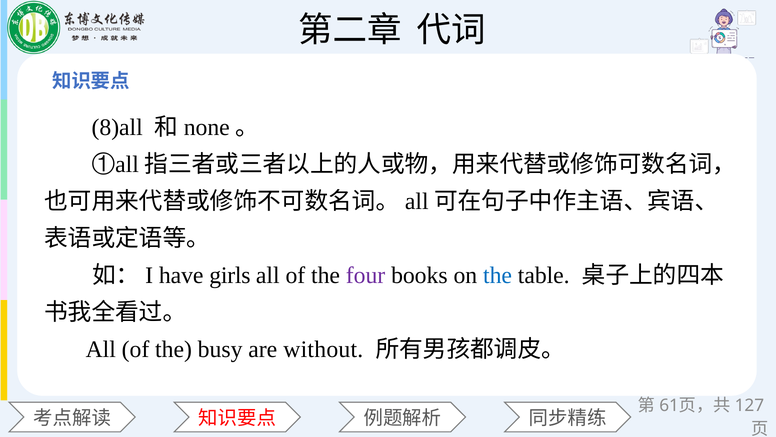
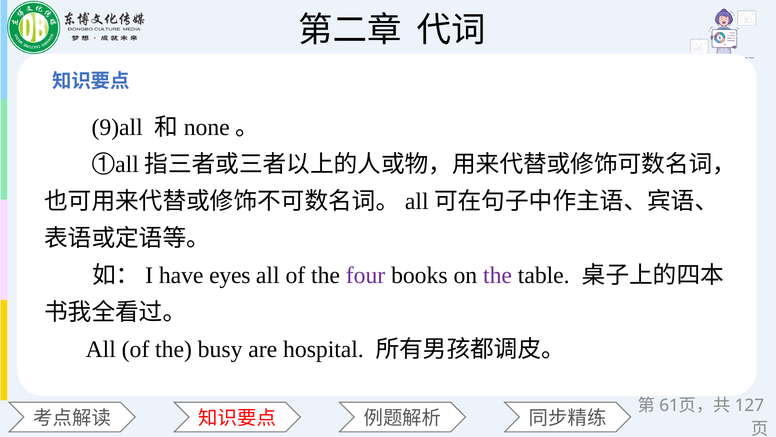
8)all: 8)all -> 9)all (117, 127)
girls: girls -> eyes (230, 275)
the colour: blue -> purple (498, 275)
without: without -> hospital (323, 349)
